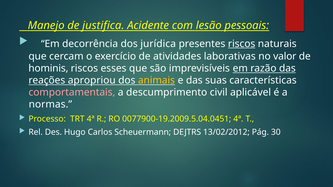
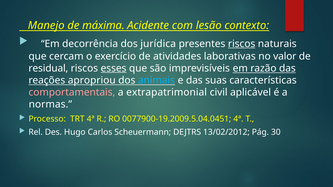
justifica: justifica -> máxima (103, 26)
pessoais: pessoais -> contexto (247, 26)
hominis: hominis -> residual (48, 68)
esses underline: none -> present (114, 68)
animais colour: yellow -> light blue (156, 80)
descumprimento: descumprimento -> extrapatrimonial (167, 93)
